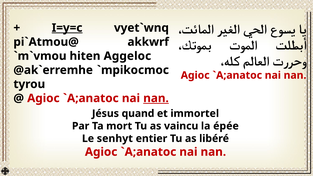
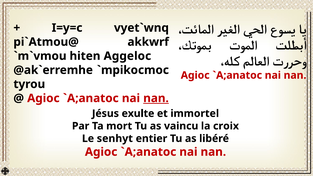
I=y=c underline: present -> none (67, 28)
quand: quand -> exulte (138, 114)
épée: épée -> croix (226, 126)
